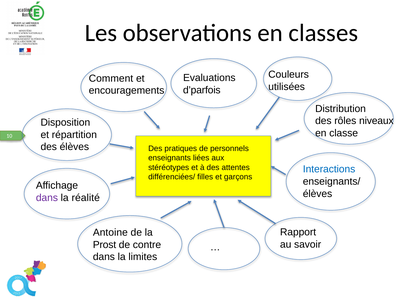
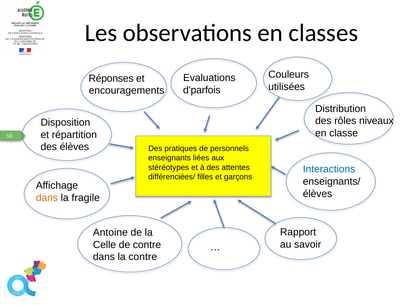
Comment: Comment -> Réponses (111, 78)
dans colour: purple -> orange (47, 197)
réalité: réalité -> fragile (86, 197)
Prost: Prost -> Celle (104, 244)
la limites: limites -> contre (143, 257)
